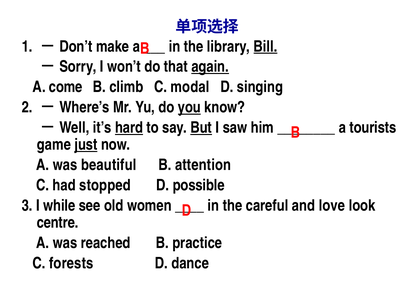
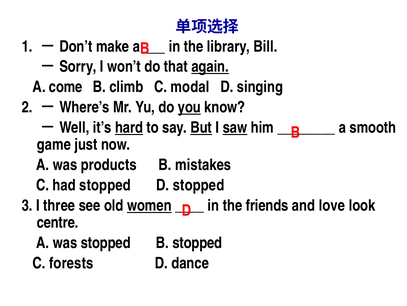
Bill underline: present -> none (265, 46)
saw underline: none -> present (235, 127)
tourists: tourists -> smooth (373, 127)
just underline: present -> none (86, 144)
beautiful: beautiful -> products (109, 165)
attention: attention -> mistakes (203, 165)
D possible: possible -> stopped (199, 185)
while: while -> three (59, 205)
women underline: none -> present (149, 205)
careful: careful -> friends (267, 205)
was reached: reached -> stopped (106, 242)
B practice: practice -> stopped (197, 242)
